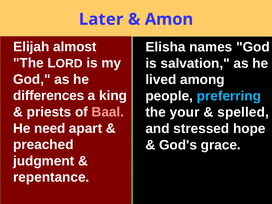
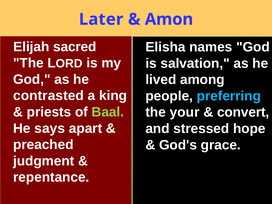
almost: almost -> sacred (75, 47)
differences: differences -> contrasted (49, 96)
Baal colour: pink -> light green (108, 112)
spelled: spelled -> convert (243, 112)
need: need -> says (50, 128)
